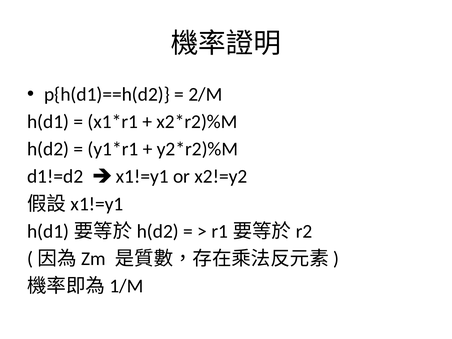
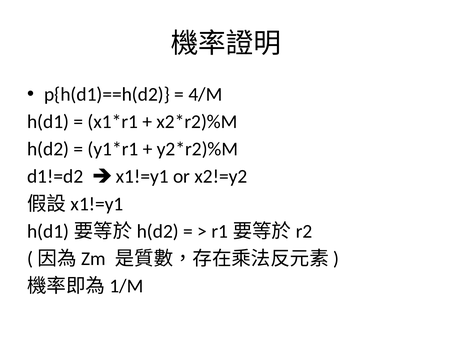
2/M: 2/M -> 4/M (205, 94)
